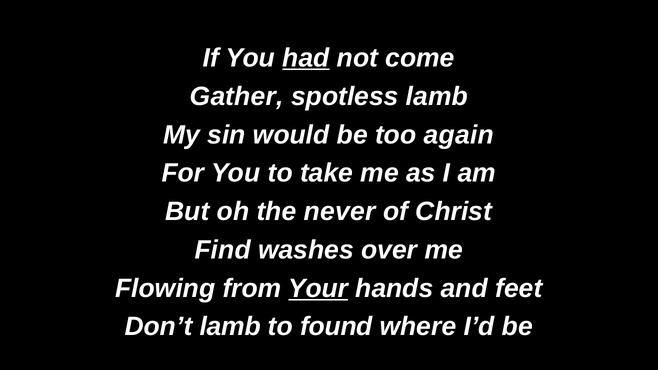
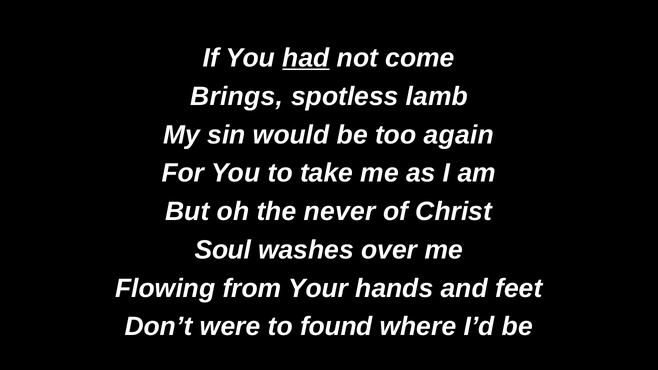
Gather: Gather -> Brings (237, 96)
Find: Find -> Soul (223, 250)
Your underline: present -> none (318, 288)
Don’t lamb: lamb -> were (230, 327)
